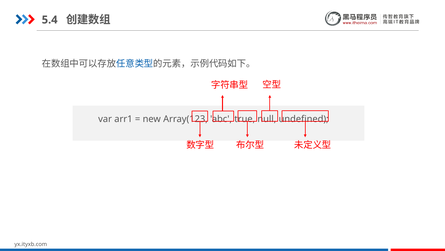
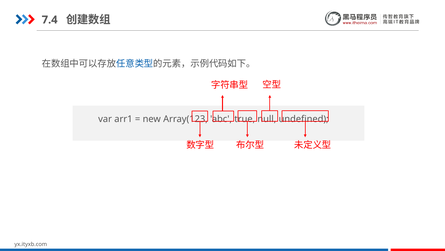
5.4: 5.4 -> 7.4 (50, 20)
